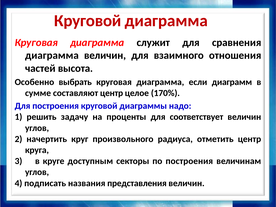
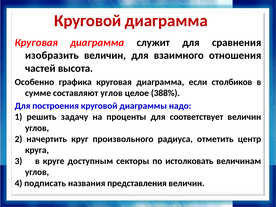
диаграмма: диаграмма -> изобразить (52, 55)
выбрать: выбрать -> графика (75, 82)
диаграмм: диаграмм -> столбиков (232, 82)
составляют центр: центр -> углов (111, 93)
170%: 170% -> 388% (165, 93)
по построения: построения -> истолковать (189, 161)
